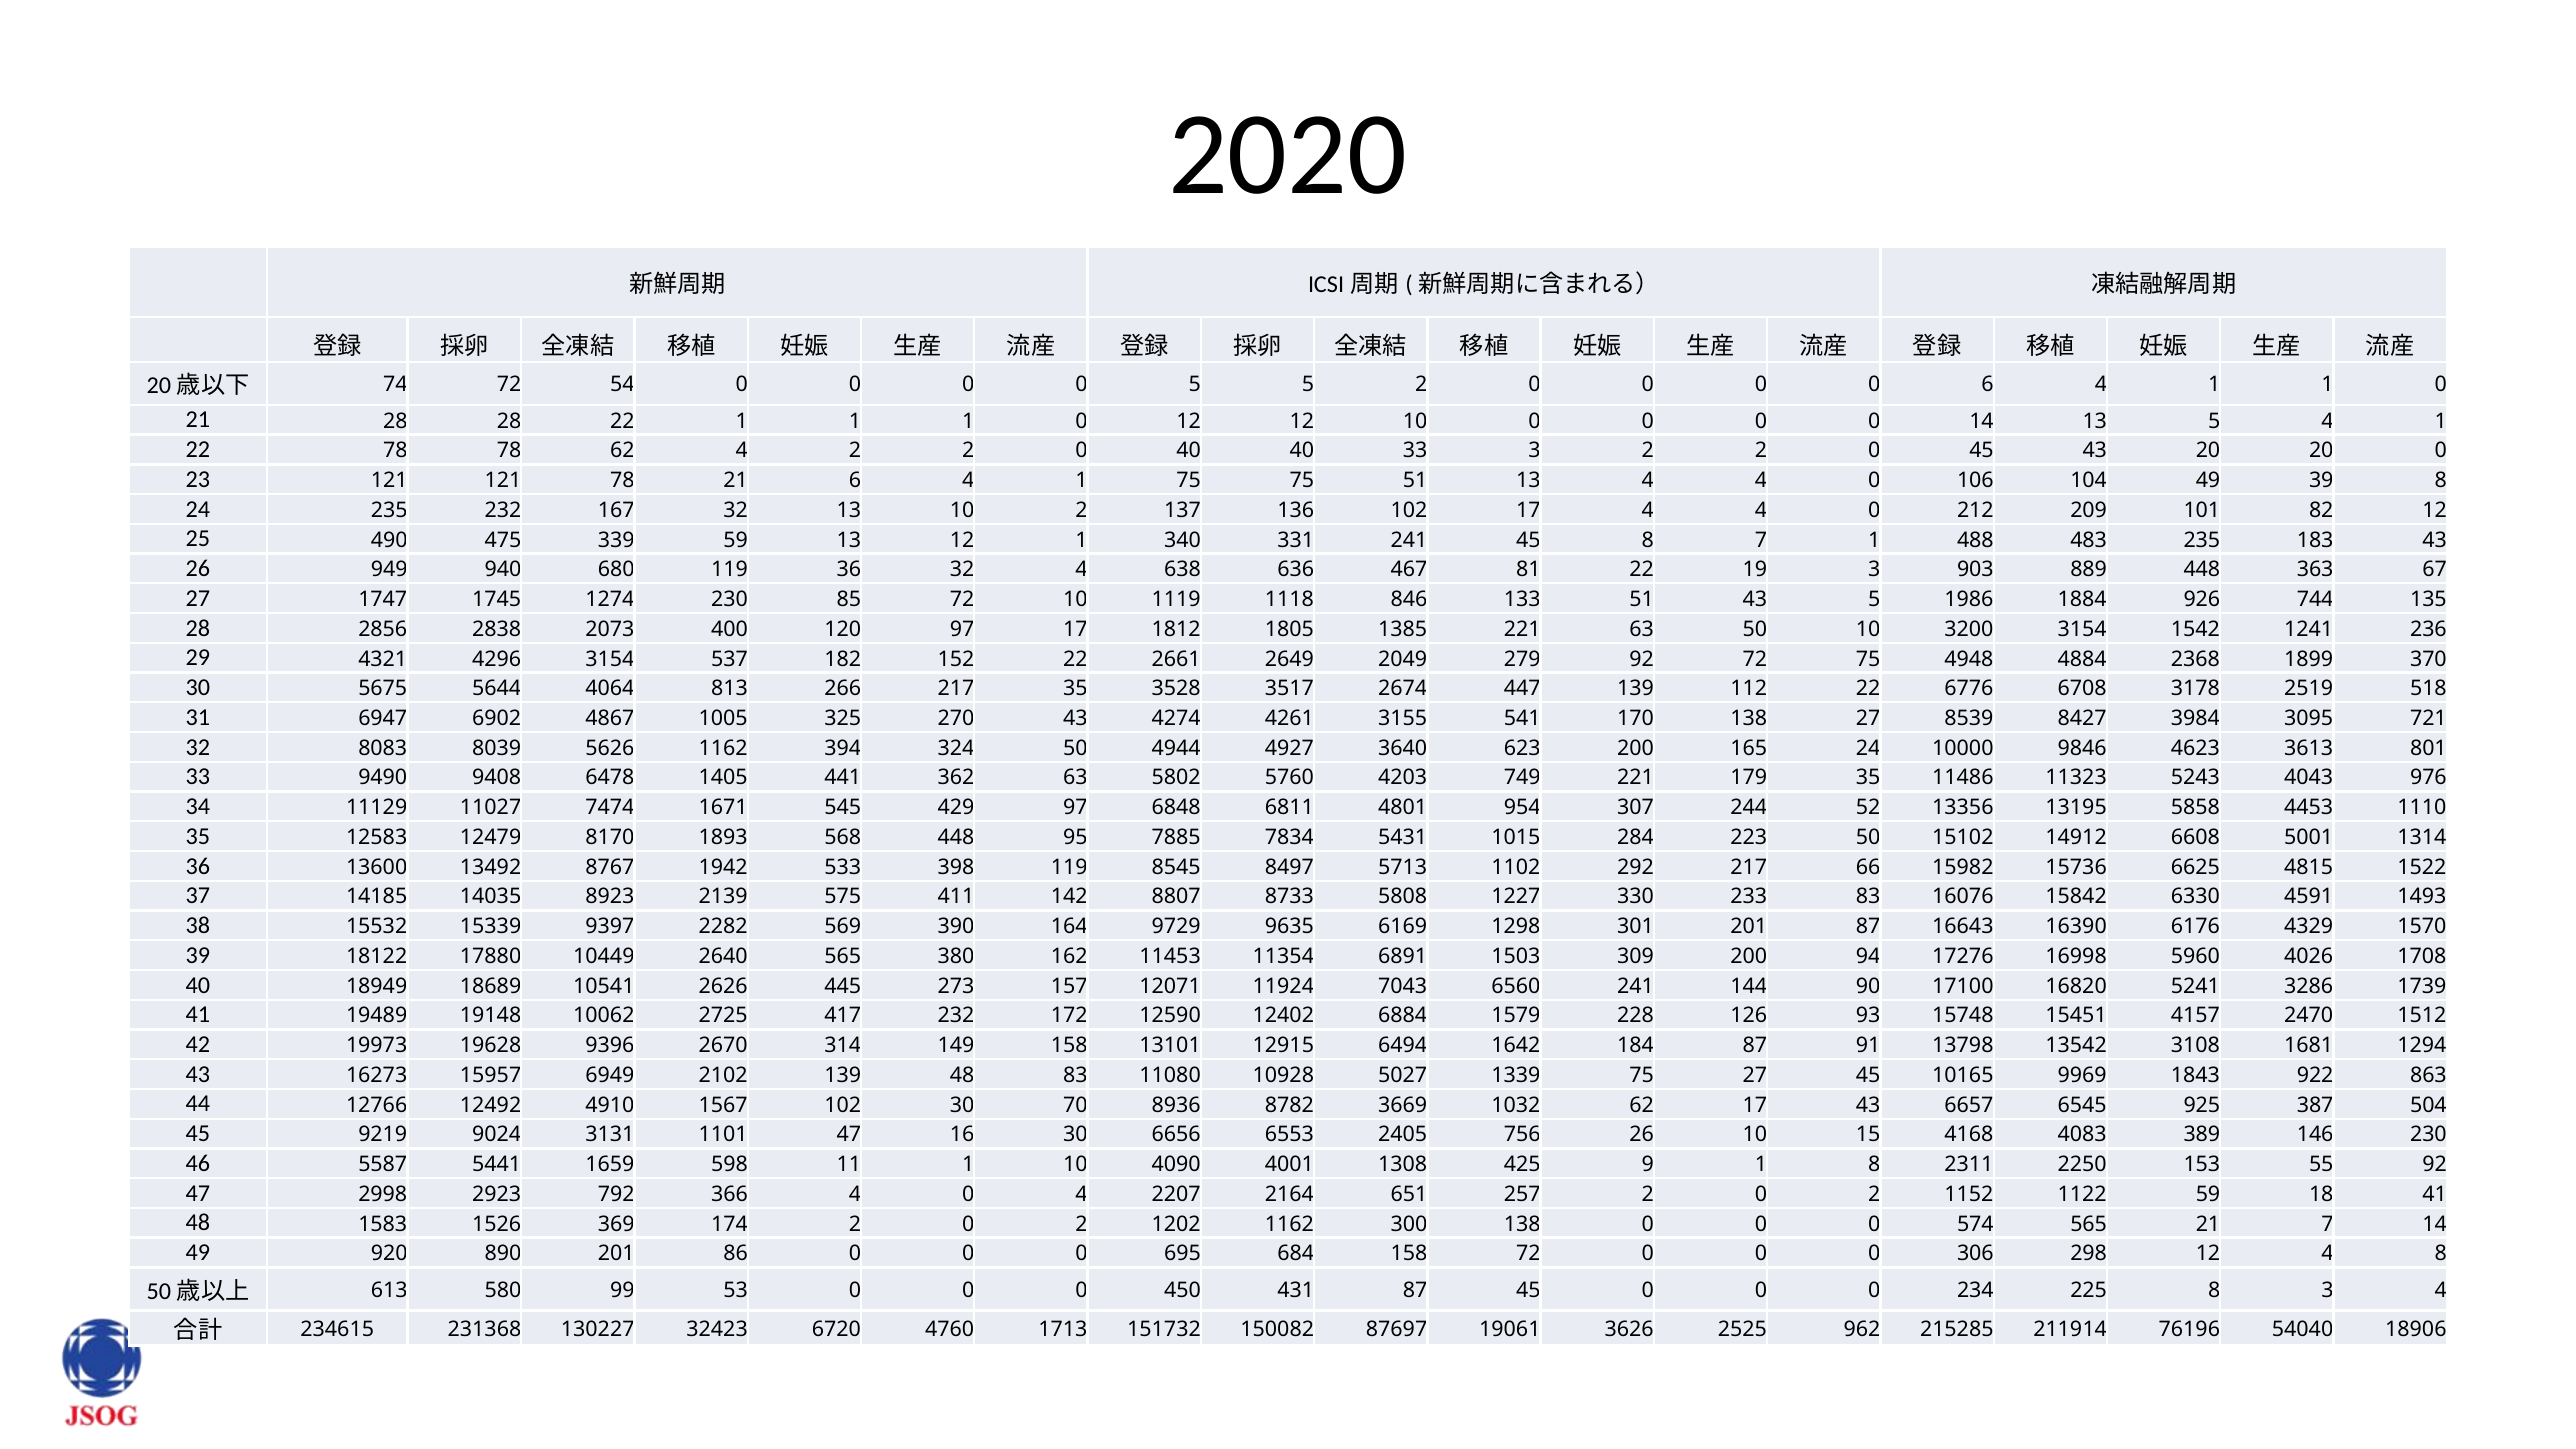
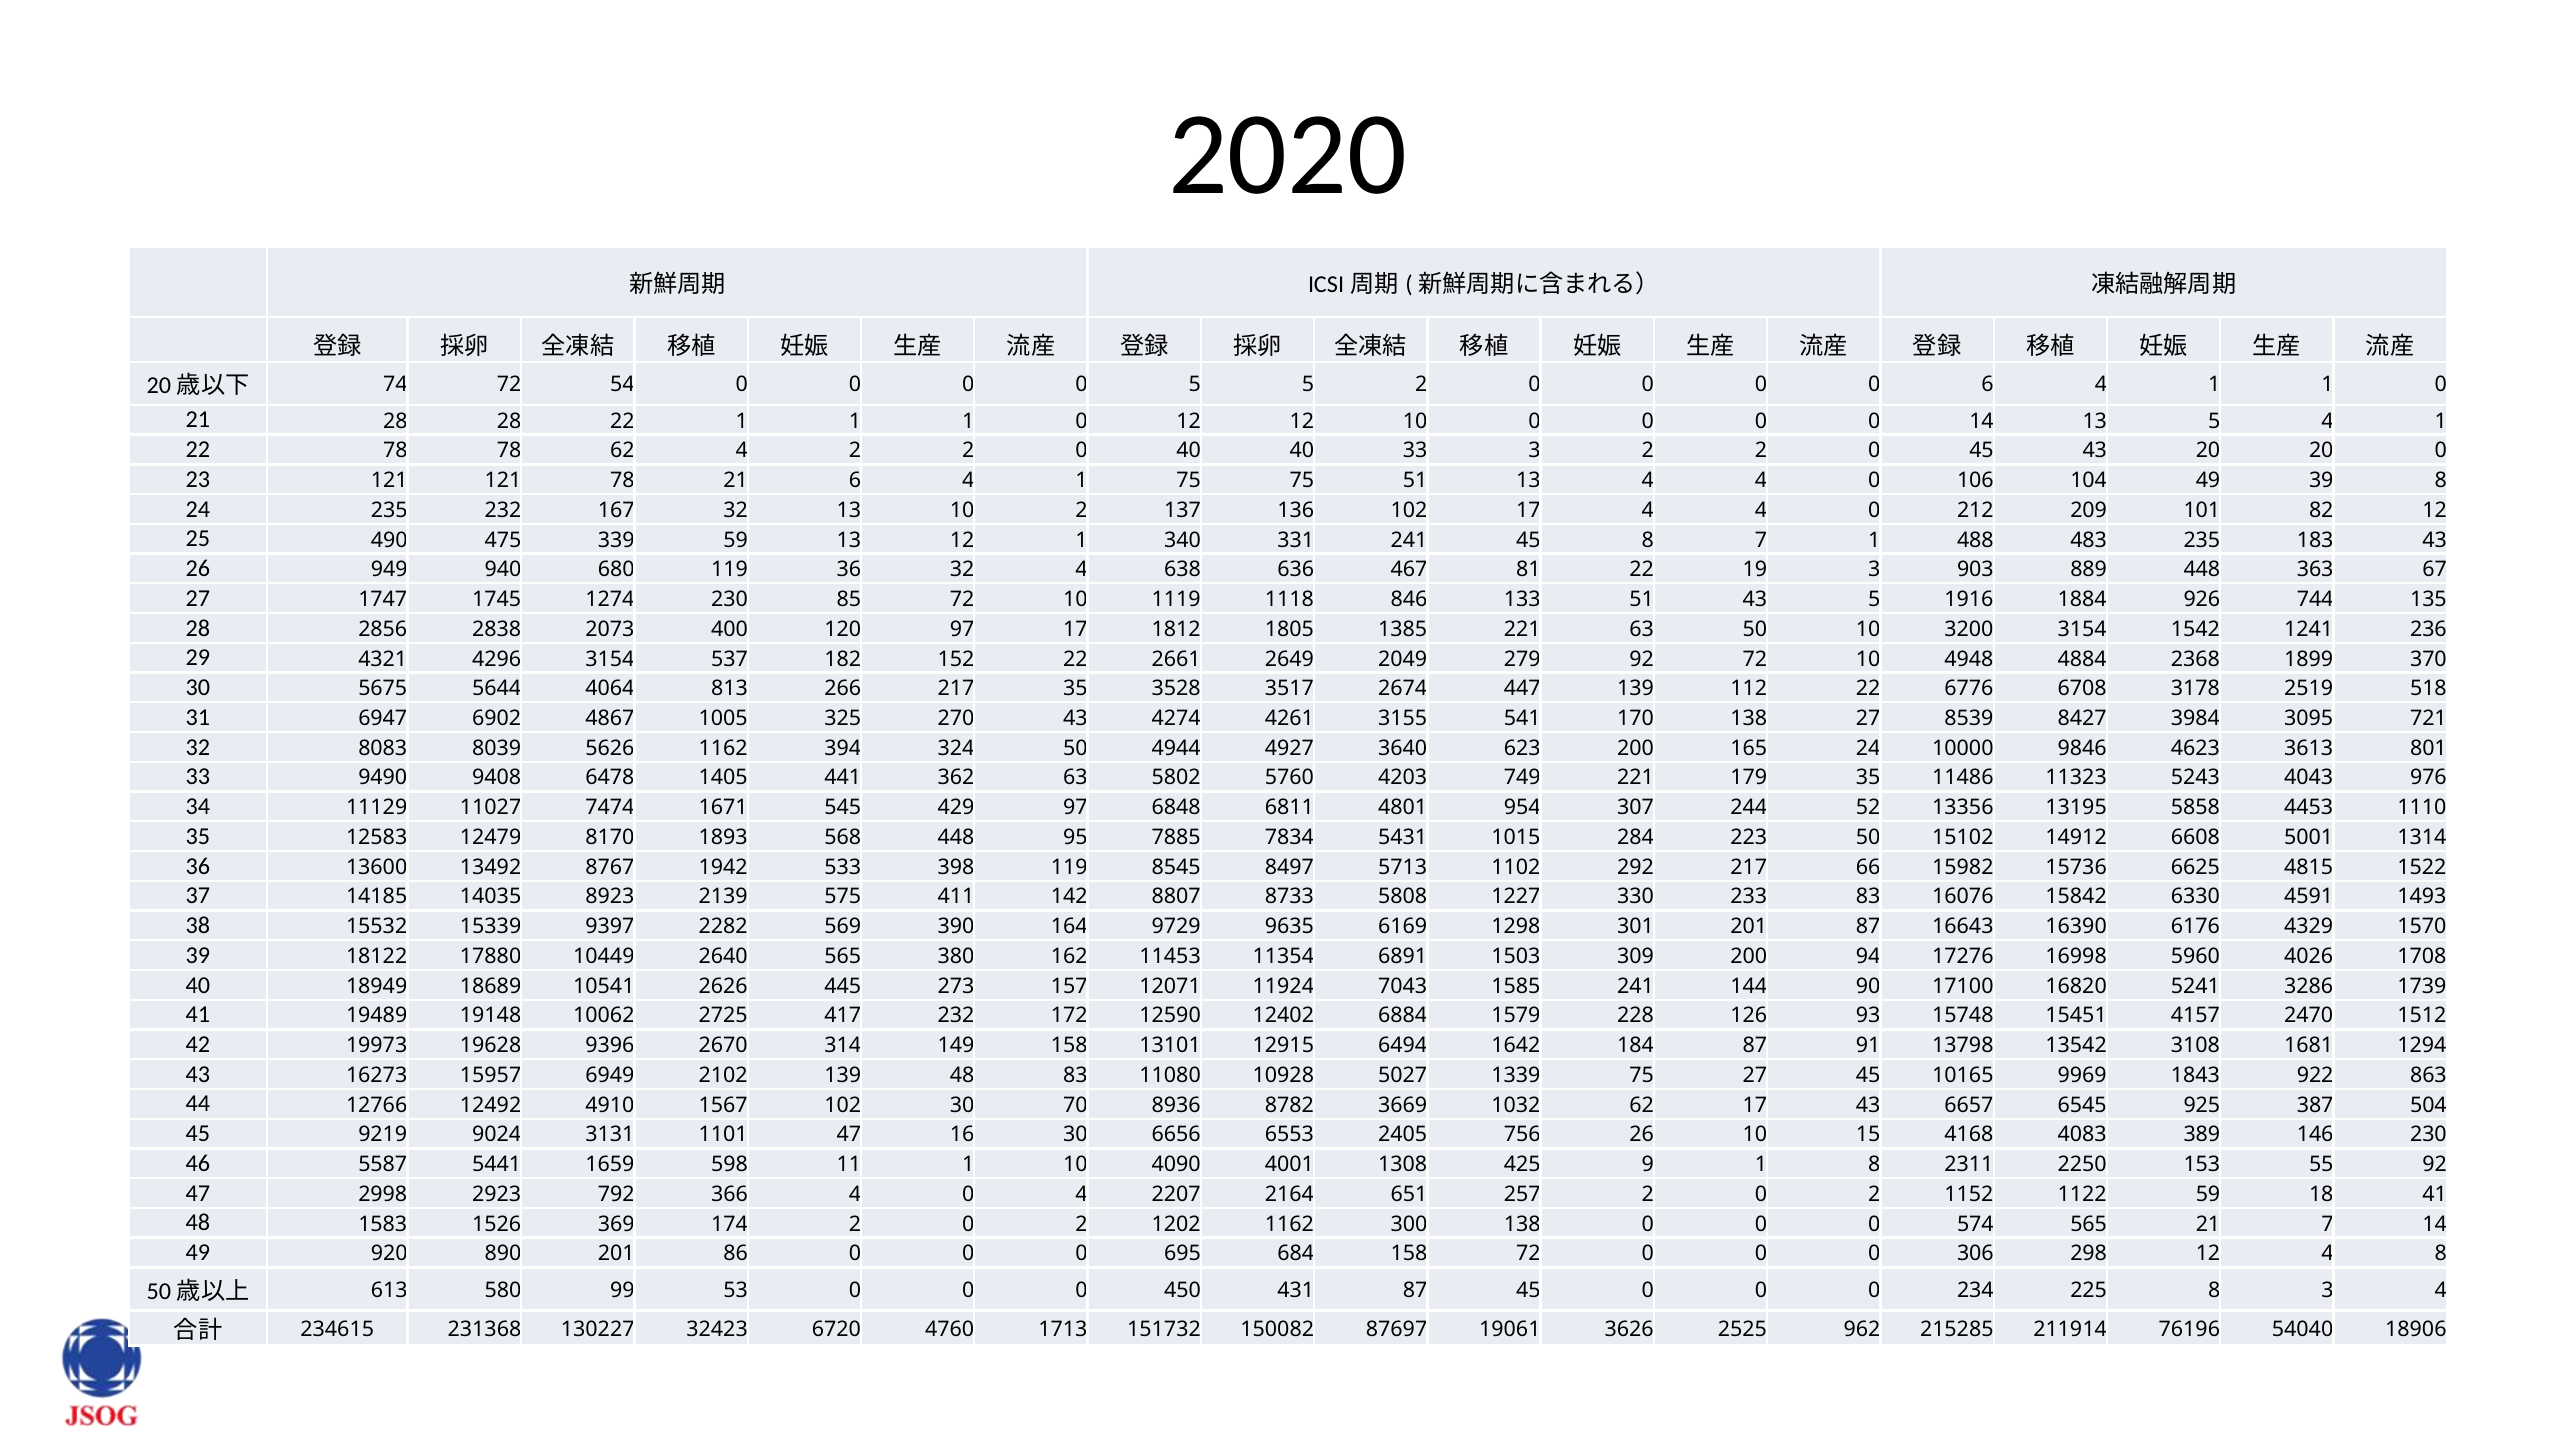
1986: 1986 -> 1916 (1969, 599)
92 72 75: 75 -> 10 (1868, 659)
6560: 6560 -> 1585 (1516, 986)
